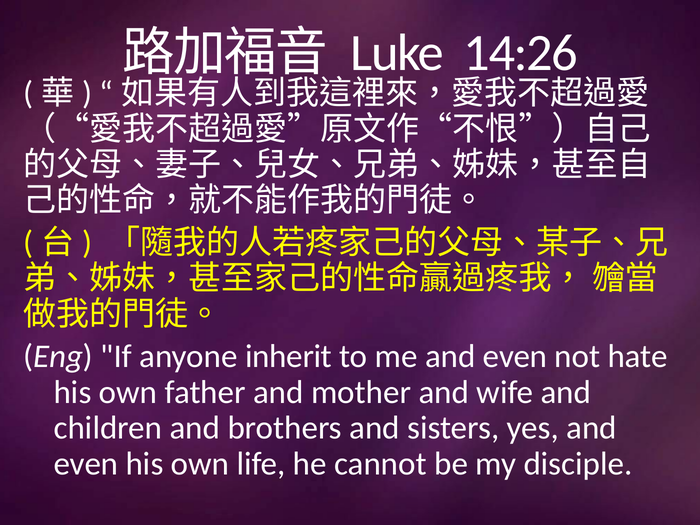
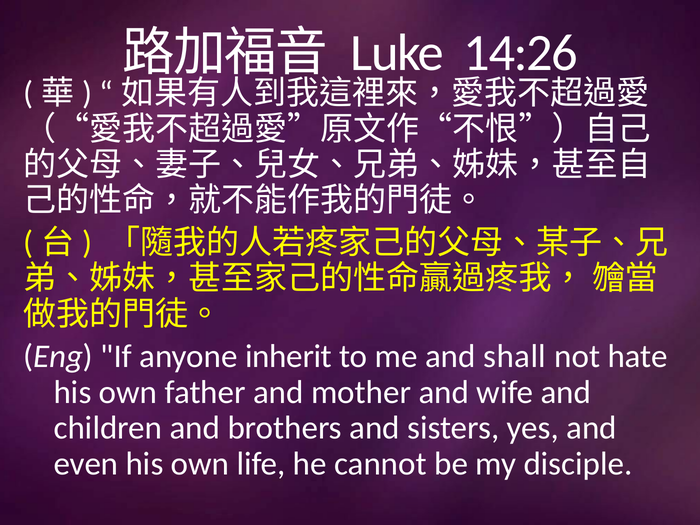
me and even: even -> shall (515, 357)
